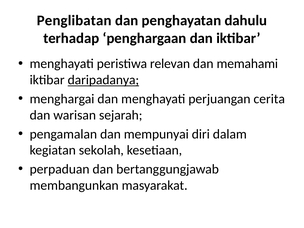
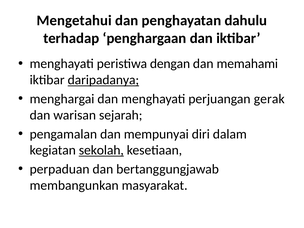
Penglibatan: Penglibatan -> Mengetahui (74, 21)
relevan: relevan -> dengan (170, 64)
cerita: cerita -> gerak (269, 99)
sekolah underline: none -> present (101, 150)
